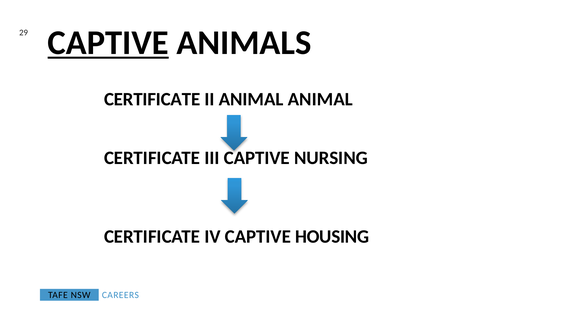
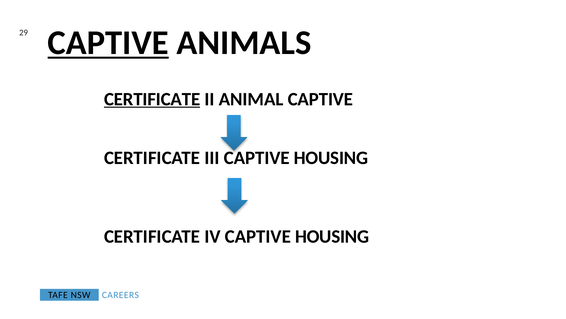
CERTIFICATE underline: none -> present (152, 99)
ANIMAL ANIMAL: ANIMAL -> CAPTIVE (320, 99)
III CAPTIVE NURSING: NURSING -> HOUSING (331, 158)
